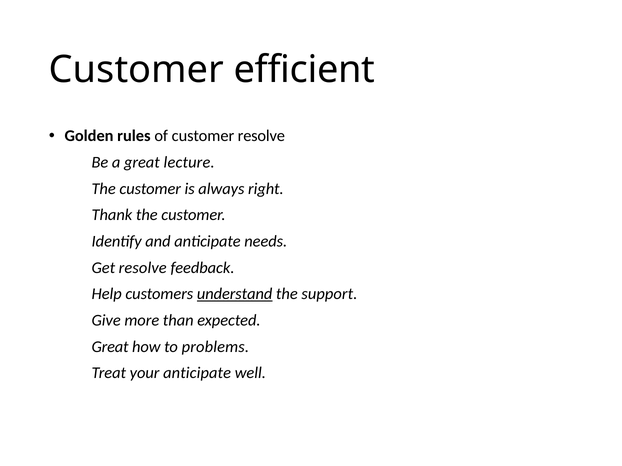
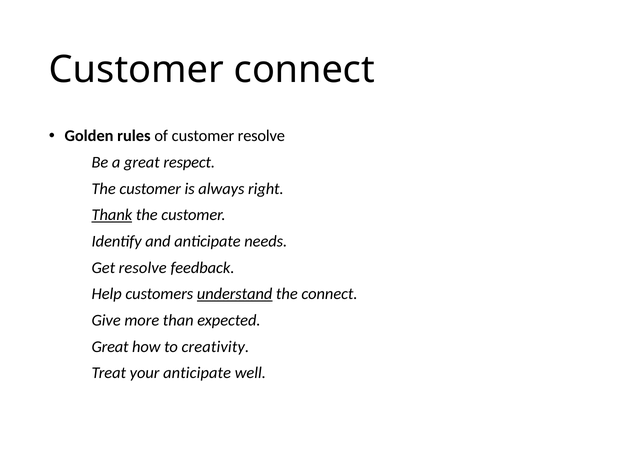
Customer efficient: efficient -> connect (304, 70)
lecture: lecture -> respect (189, 162)
Thank underline: none -> present (112, 215)
the support: support -> connect (329, 294)
problems: problems -> creativity (215, 347)
